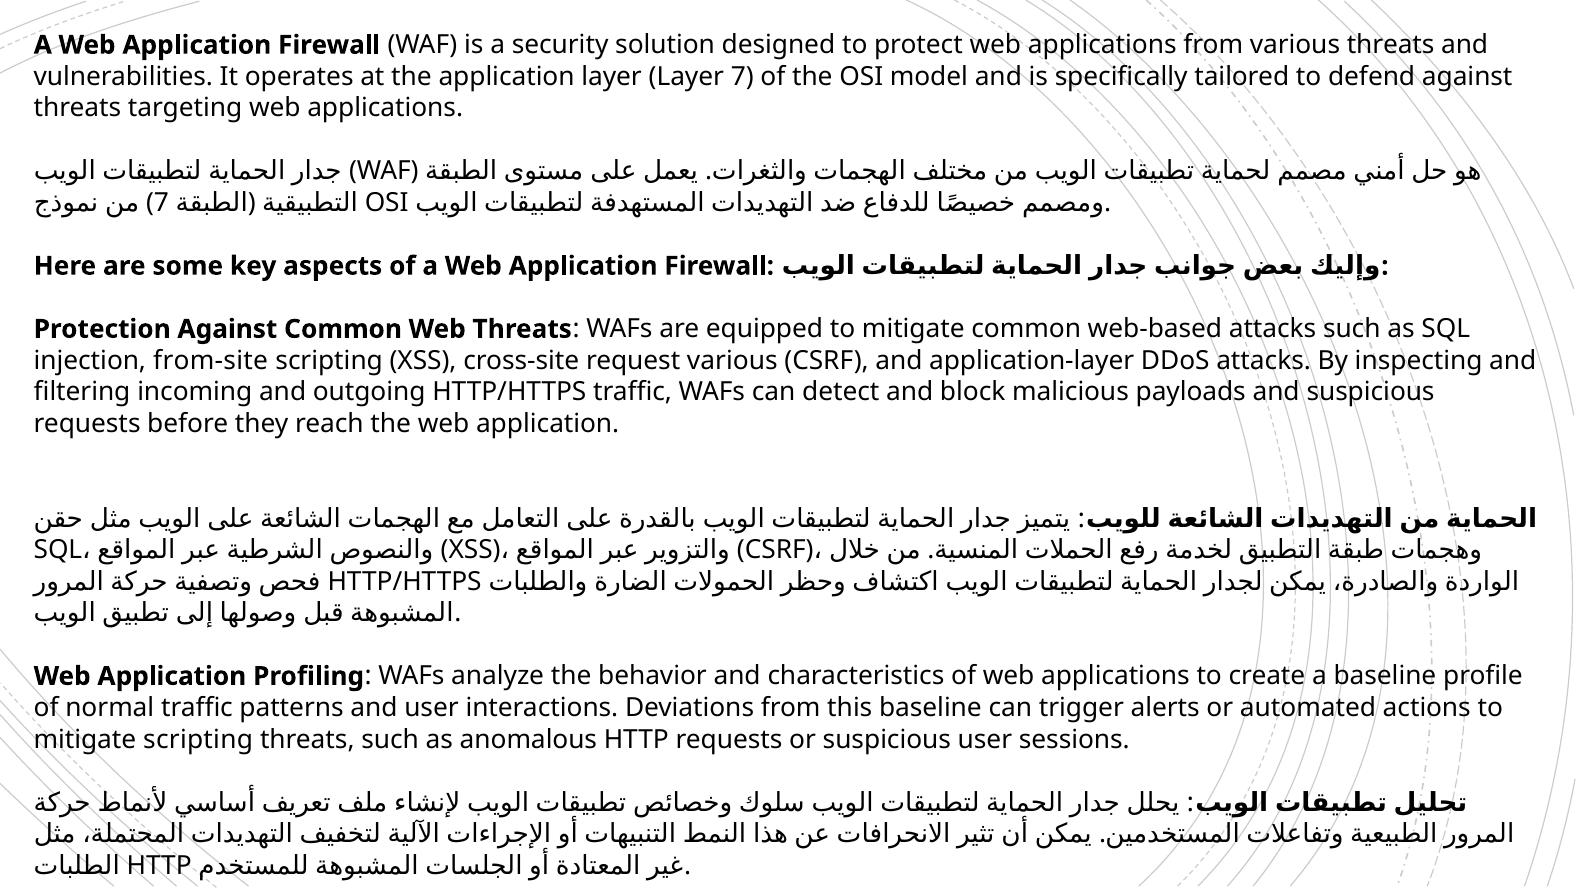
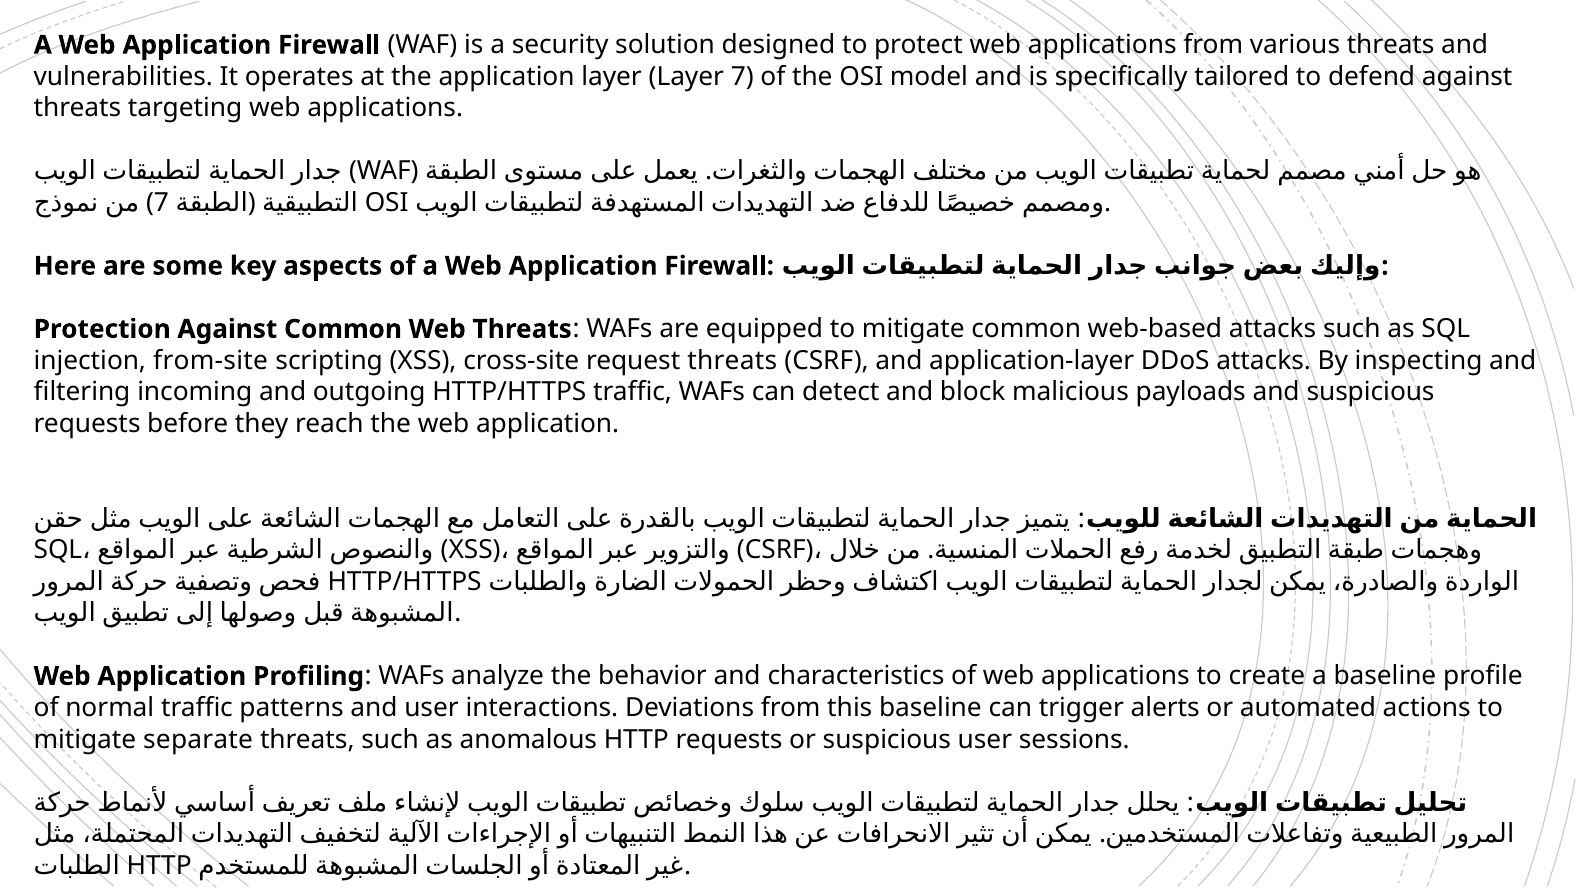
request various: various -> threats (732, 361)
mitigate scripting: scripting -> separate (198, 739)
